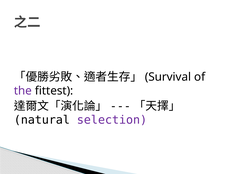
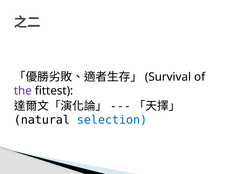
selection colour: purple -> blue (112, 120)
